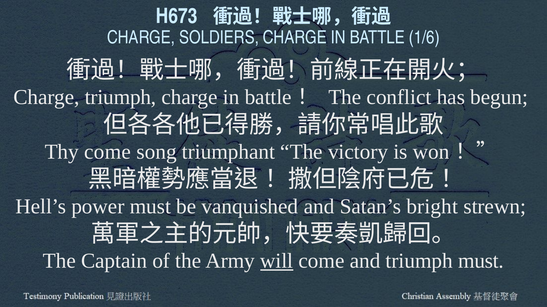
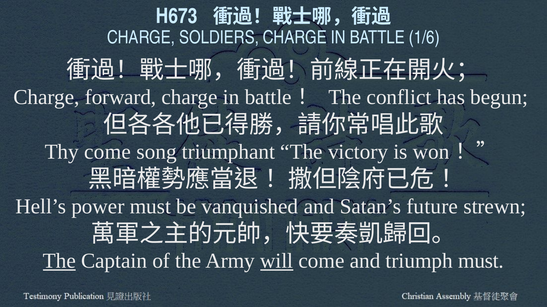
Charge triumph: triumph -> forward (121, 97)
bright: bright -> future (432, 207)
The underline: none -> present (59, 262)
